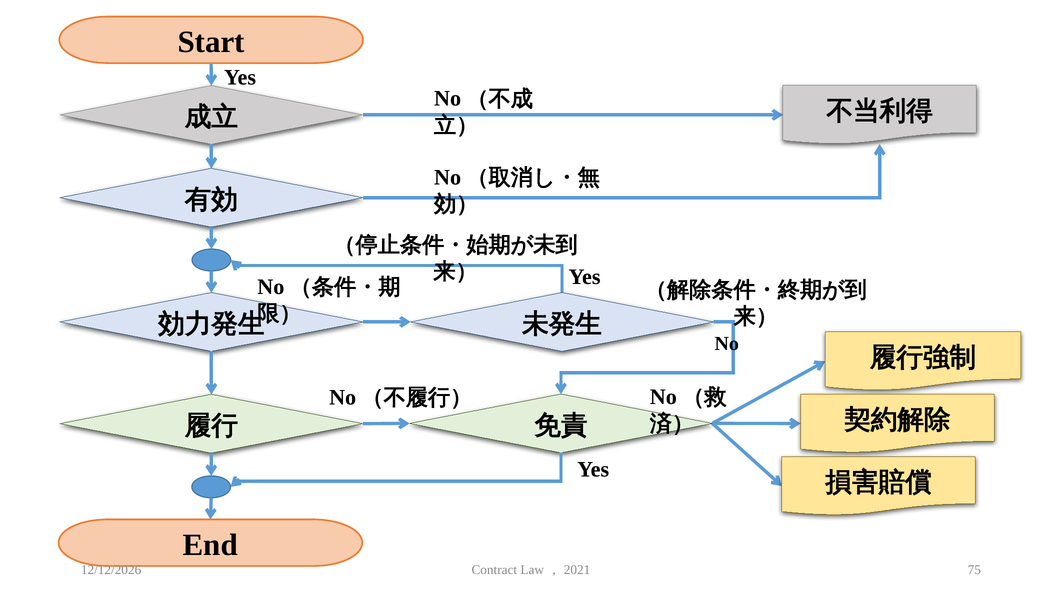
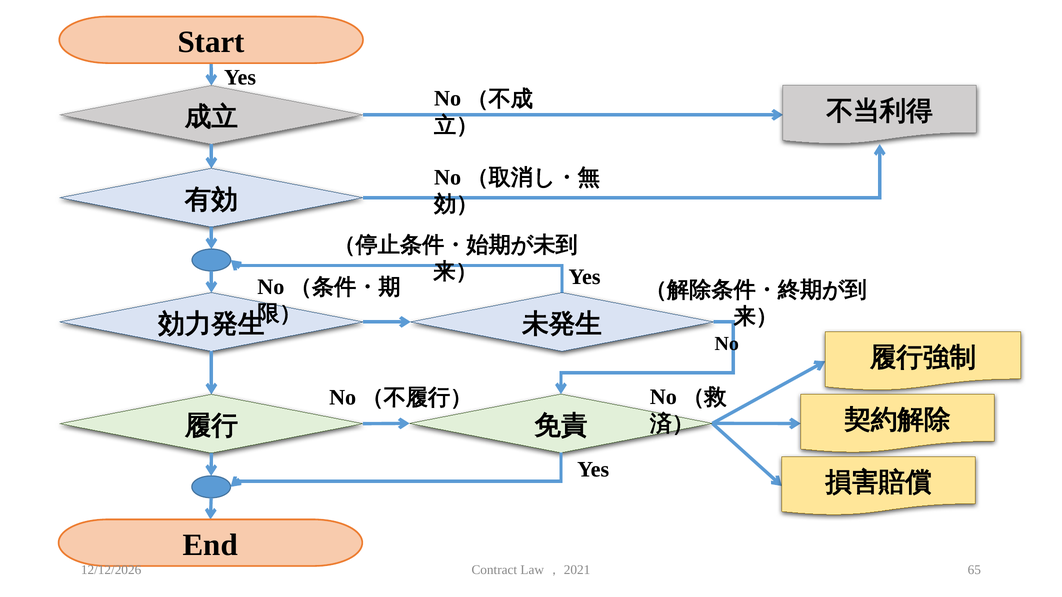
75: 75 -> 65 (974, 570)
